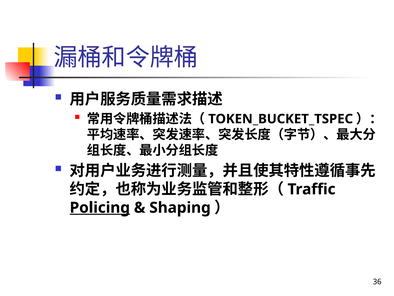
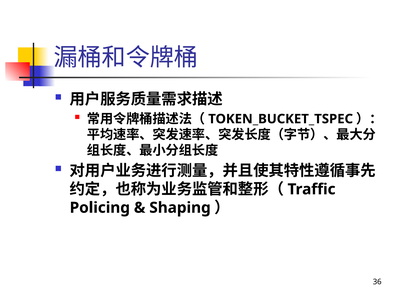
Policing underline: present -> none (100, 207)
